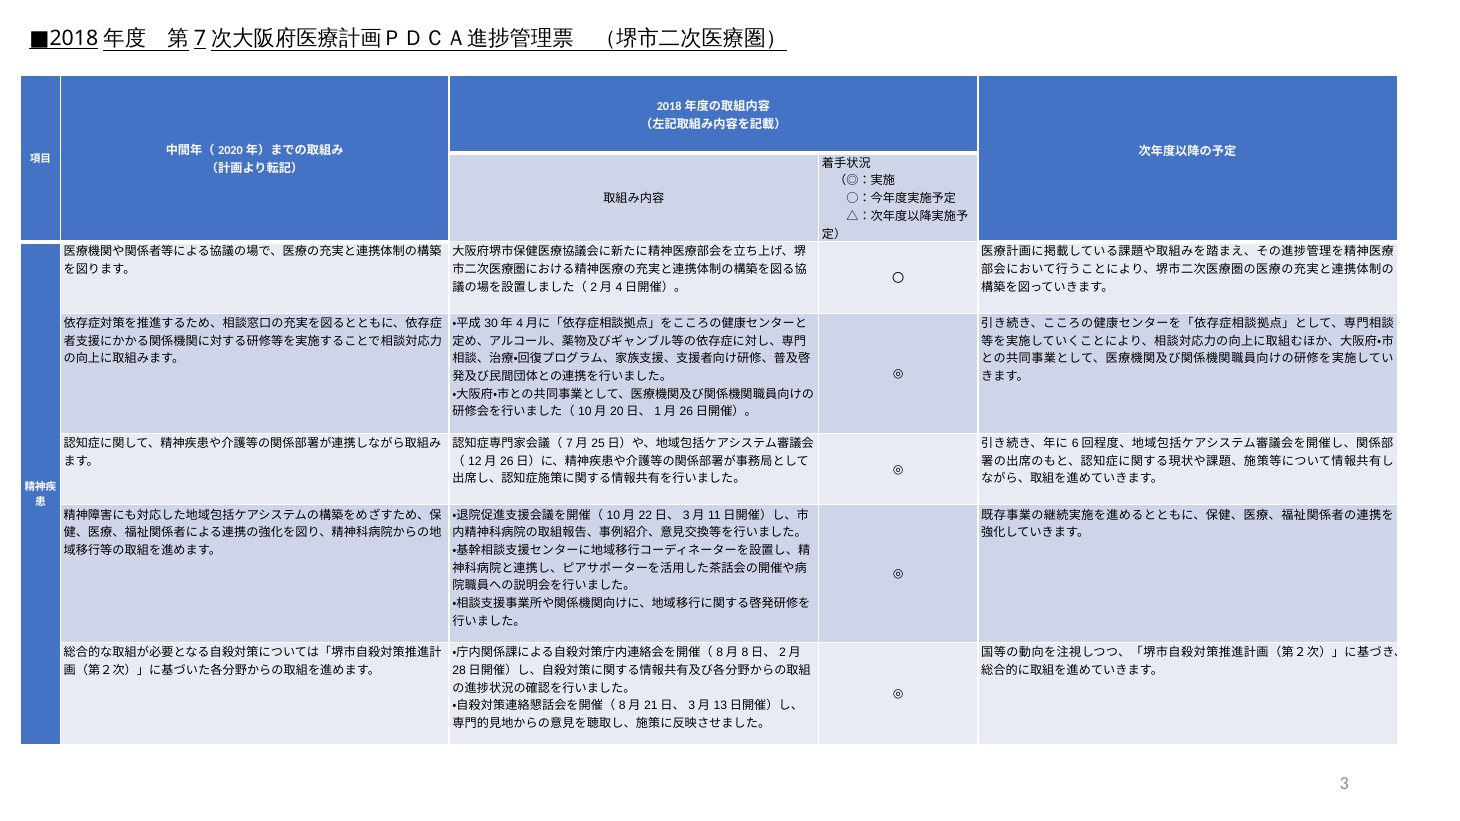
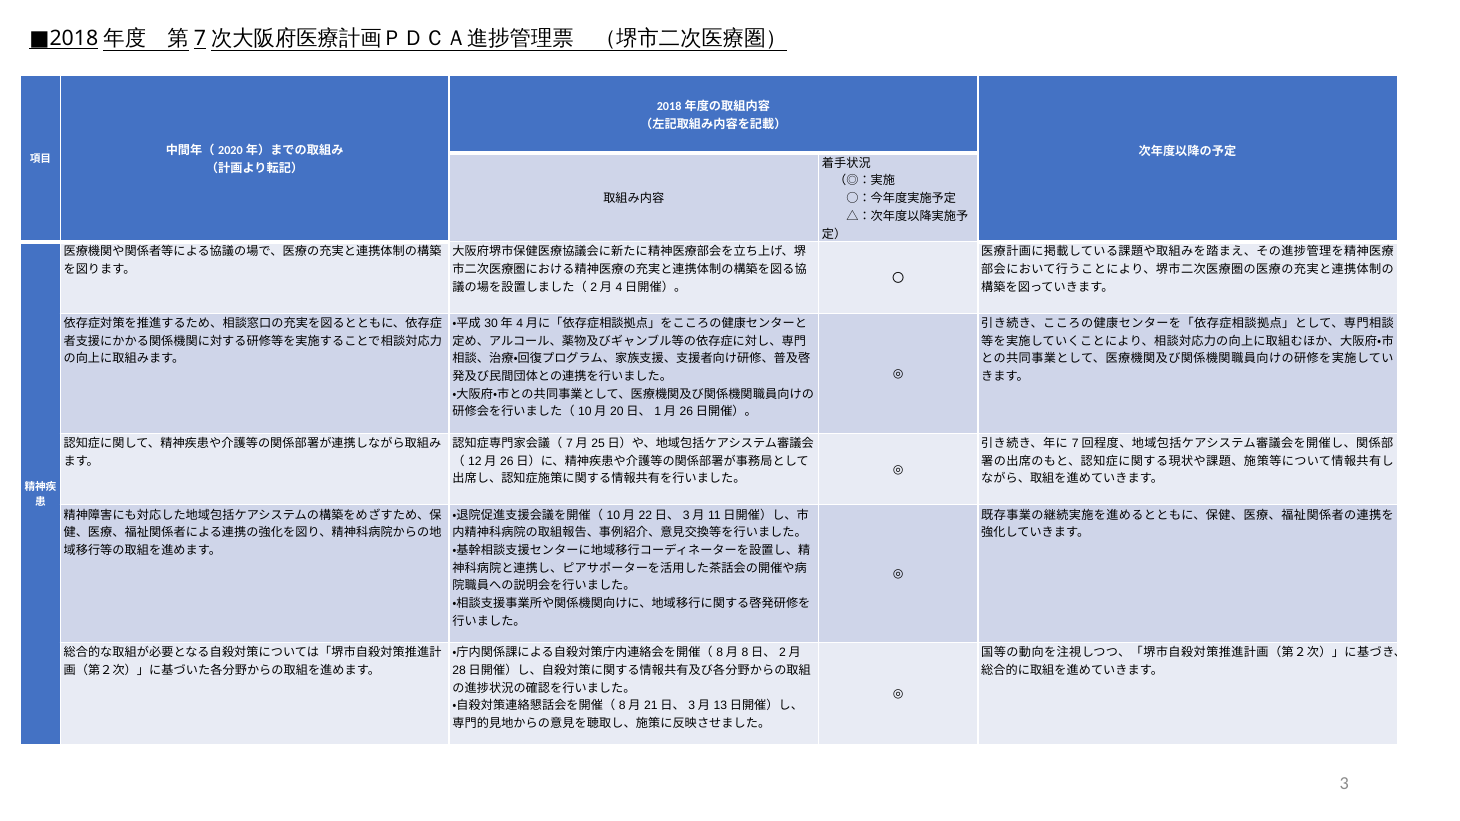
6: 6 -> 7 (1075, 444)
